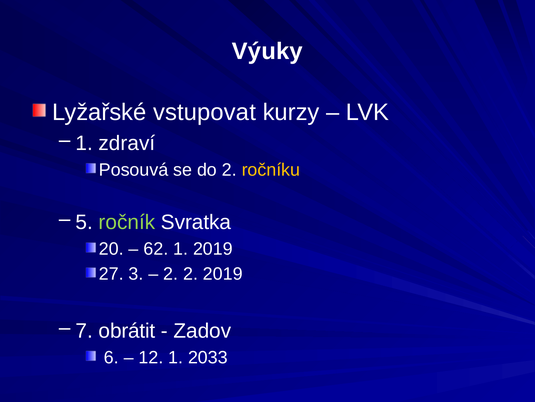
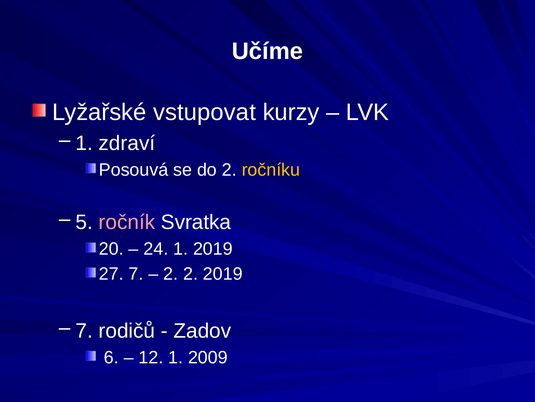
Výuky: Výuky -> Učíme (267, 51)
ročník colour: light green -> pink (127, 222)
62: 62 -> 24 (156, 249)
3: 3 -> 7 (136, 274)
obrátit: obrátit -> rodičů (127, 330)
2033: 2033 -> 2009 (208, 357)
